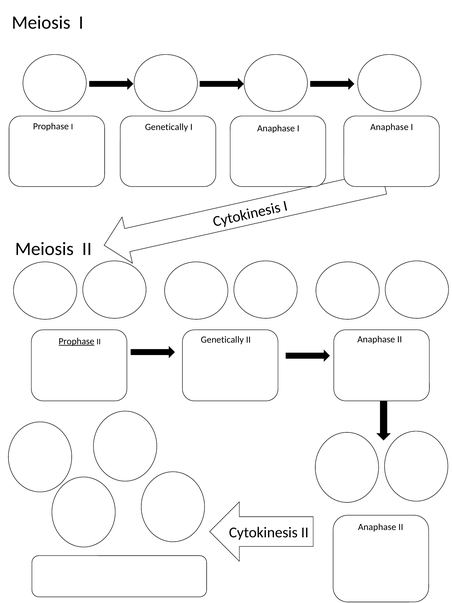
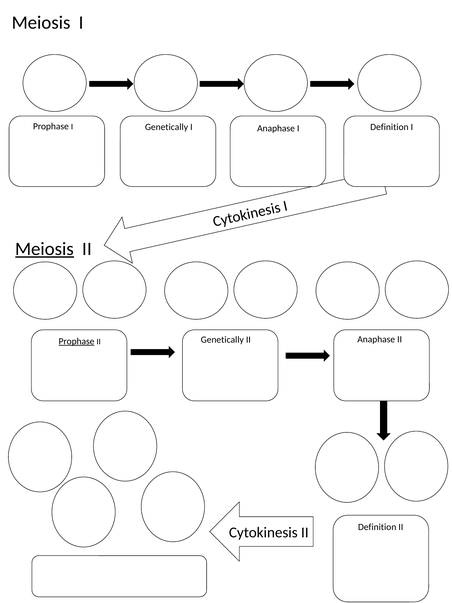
Anaphase I Anaphase: Anaphase -> Definition (389, 127)
Meiosis underline: none -> present (45, 249)
Anaphase: Anaphase -> Definition (377, 527)
